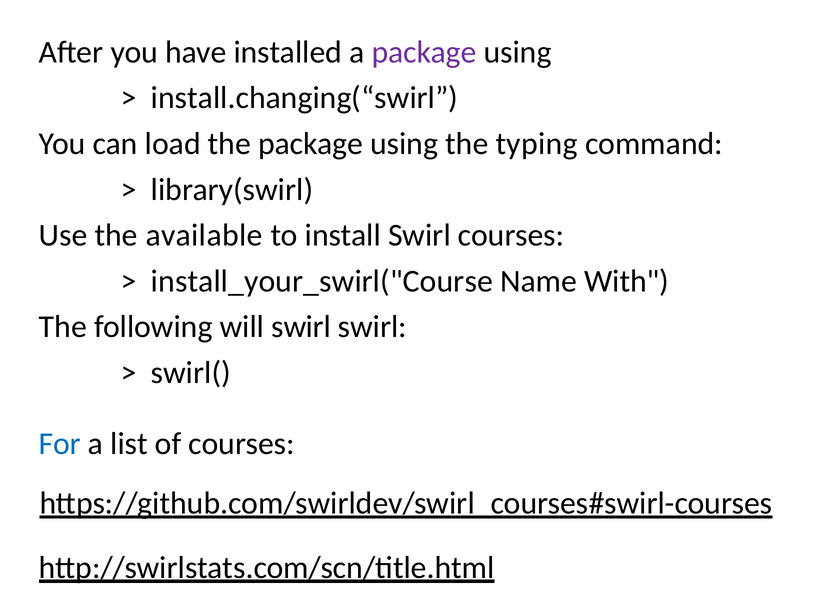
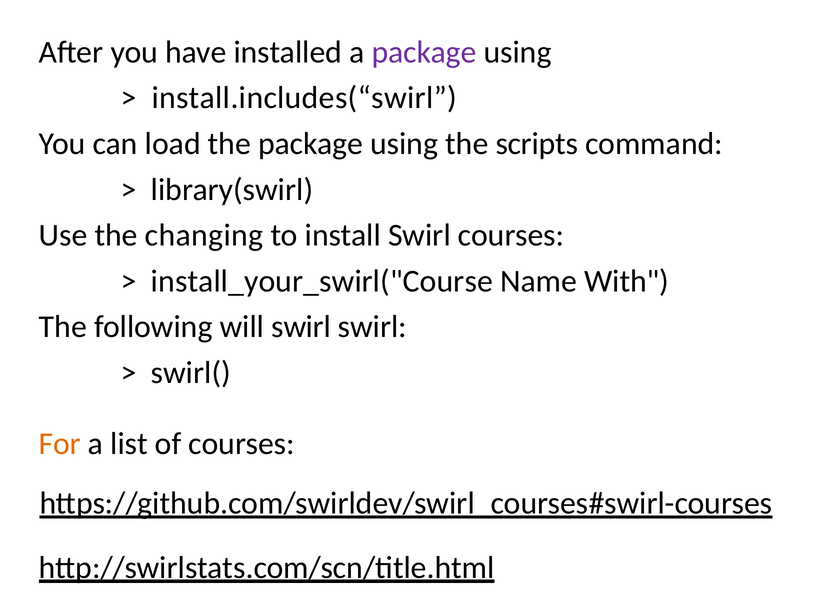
install.changing(“swirl: install.changing(“swirl -> install.includes(“swirl (304, 98)
typing: typing -> scripts (537, 144)
available: available -> changing (204, 236)
For colour: blue -> orange (60, 444)
